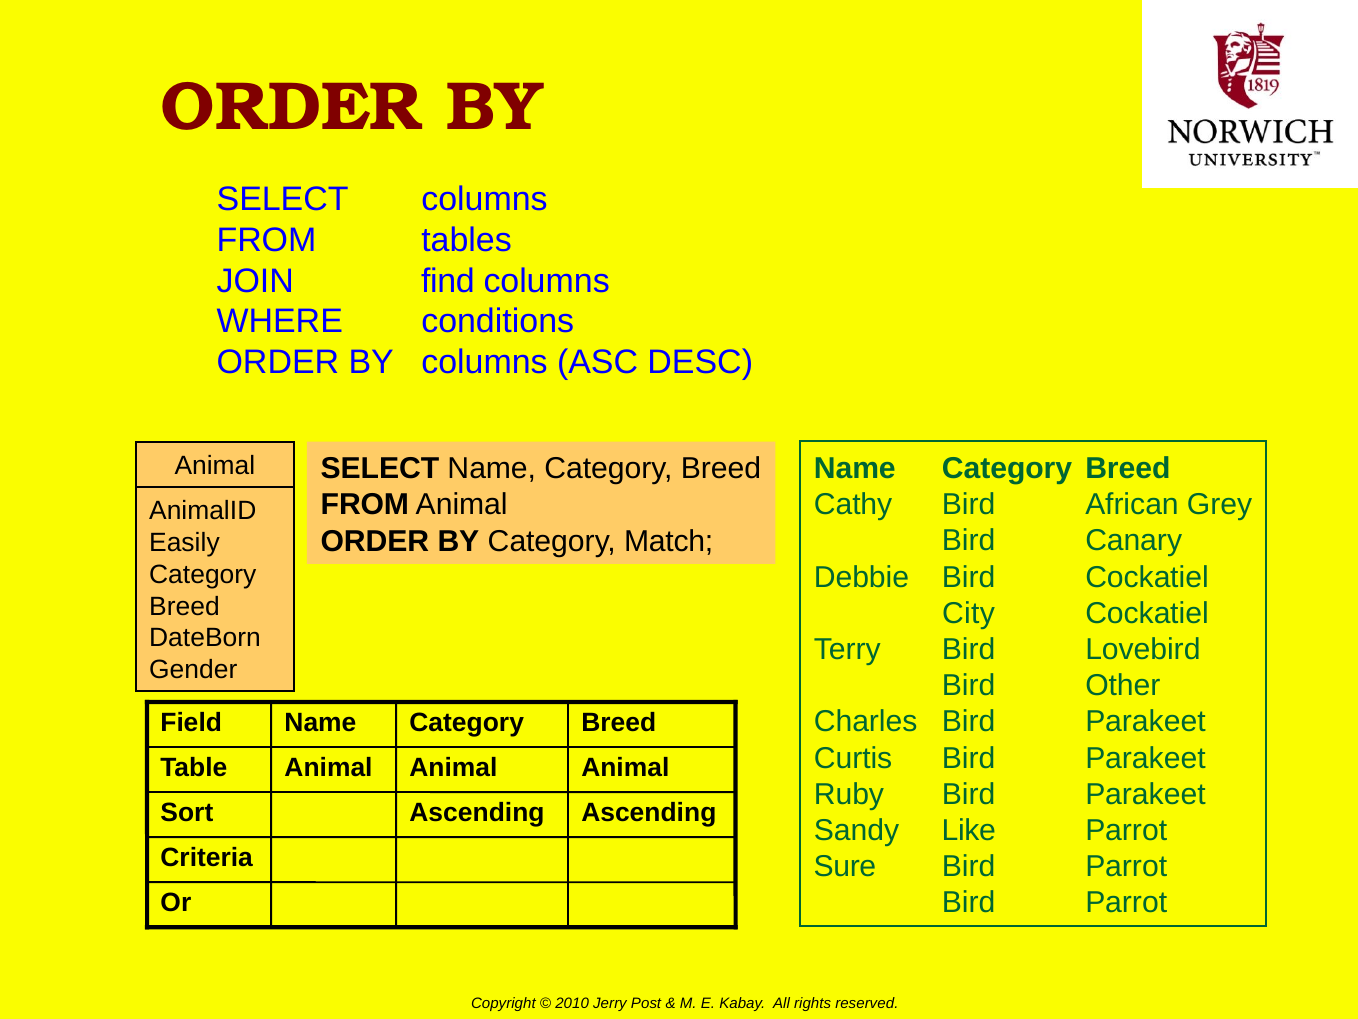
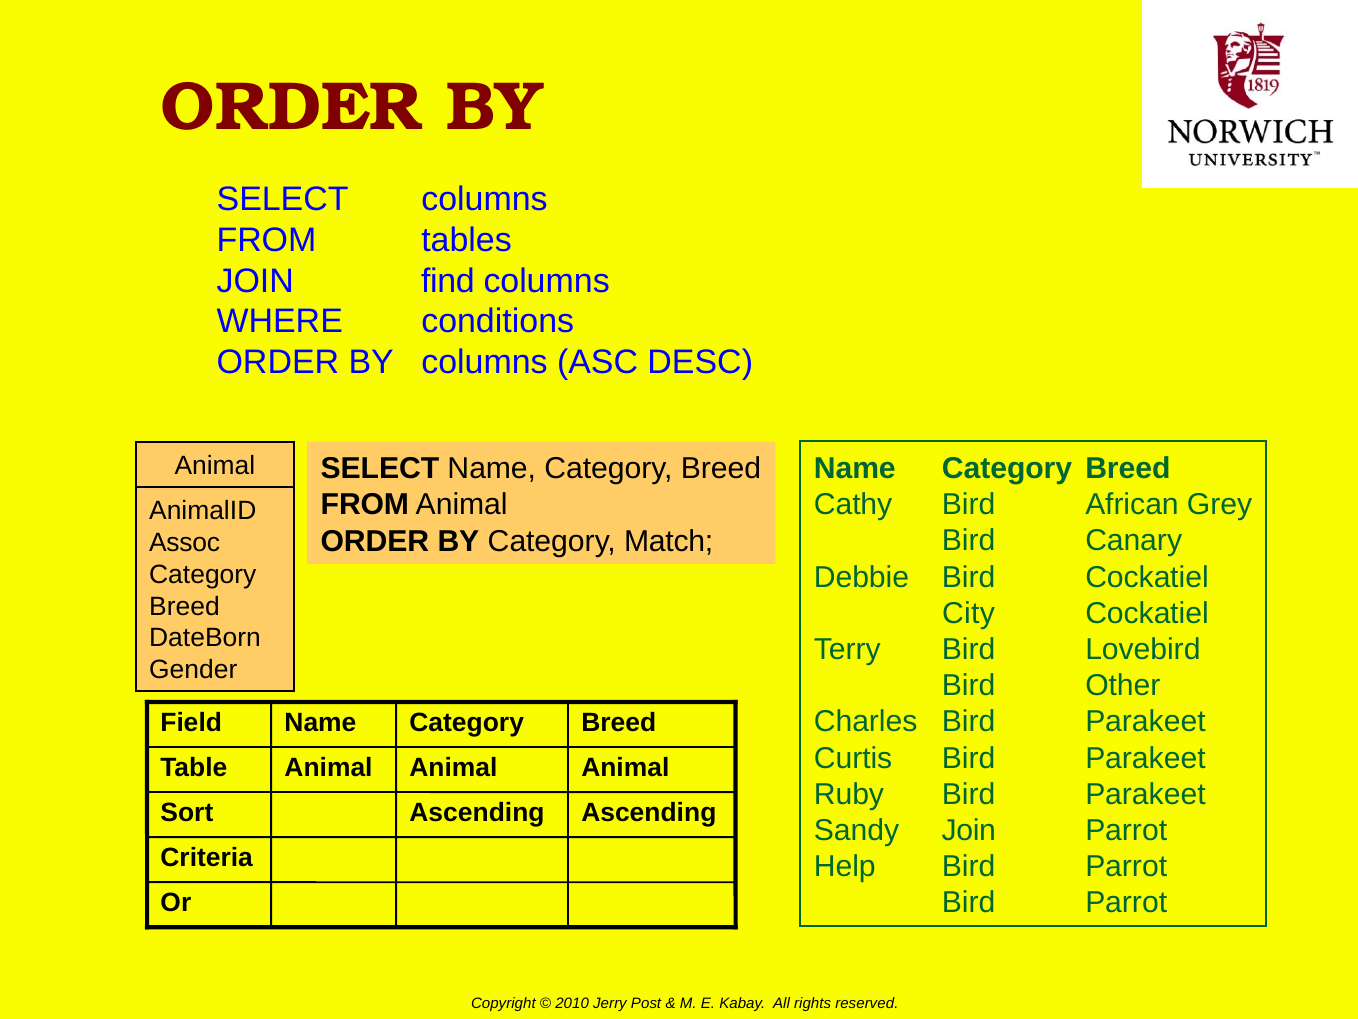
Easily: Easily -> Assoc (185, 543)
Sandy Like: Like -> Join (969, 830)
Sure: Sure -> Help (845, 866)
